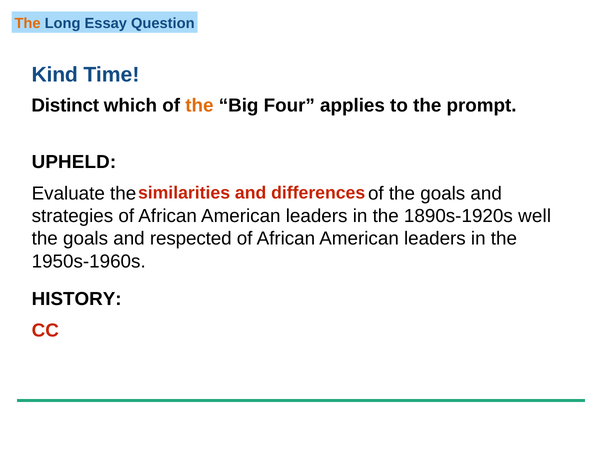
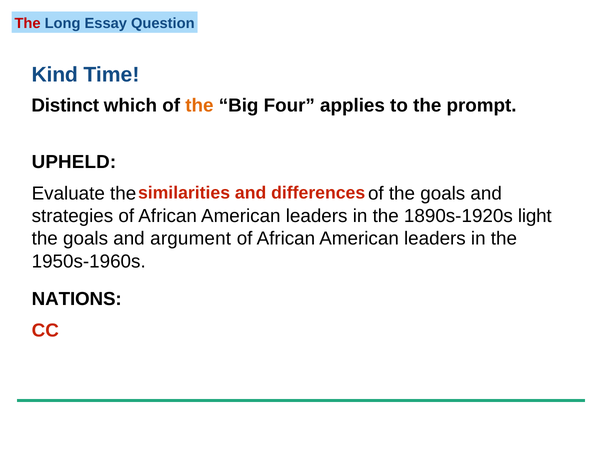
The colour: orange -> red (28, 23)
well: well -> light (535, 216)
respected: respected -> argument (191, 238)
HISTORY: HISTORY -> NATIONS (77, 299)
